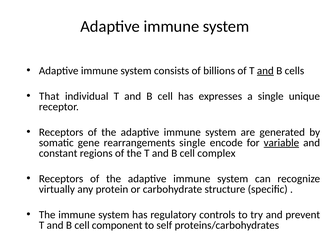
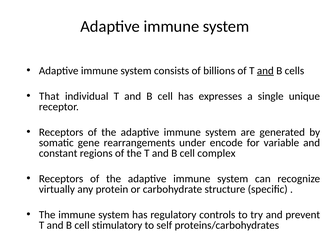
rearrangements single: single -> under (192, 143)
variable underline: present -> none (281, 143)
component: component -> stimulatory (117, 226)
